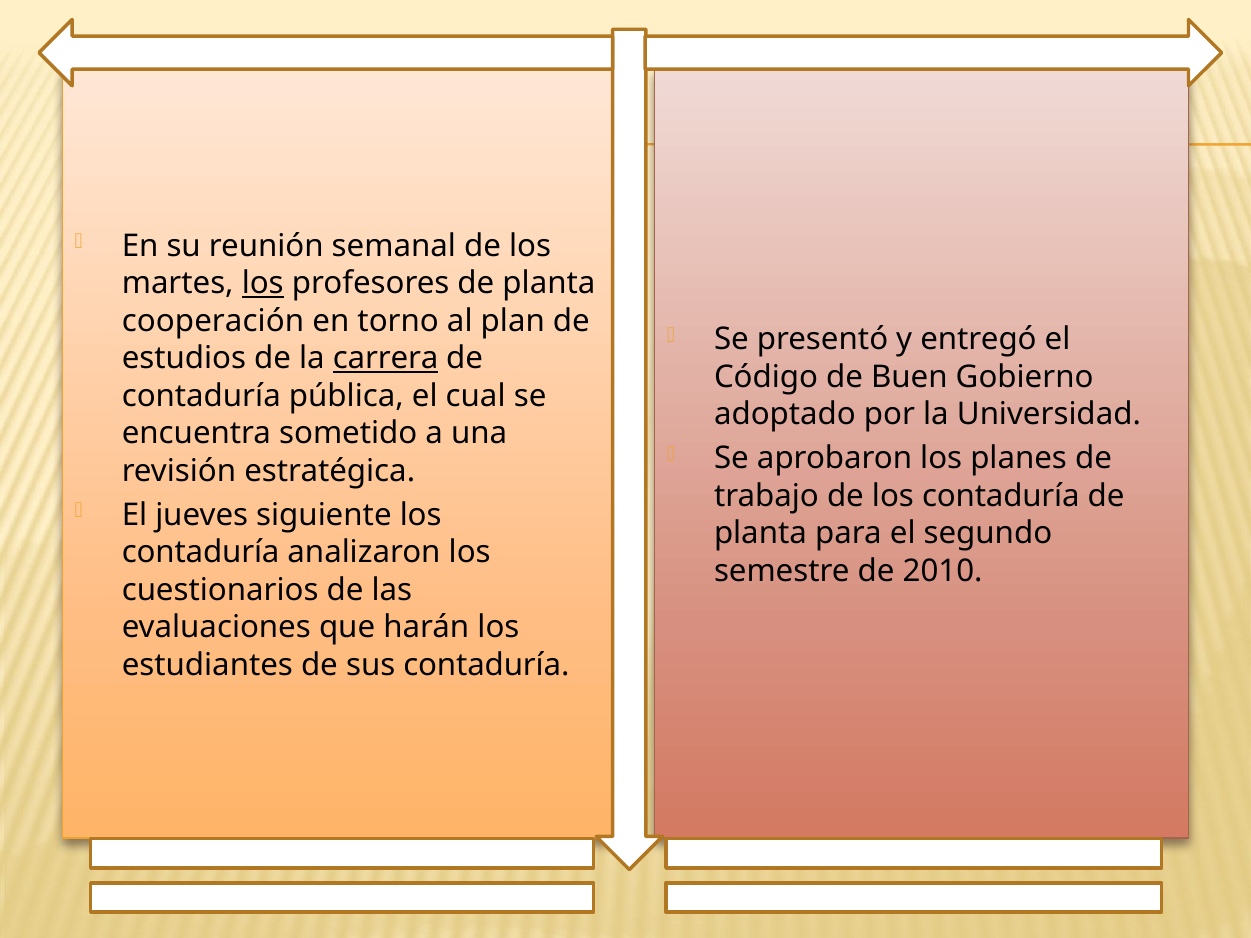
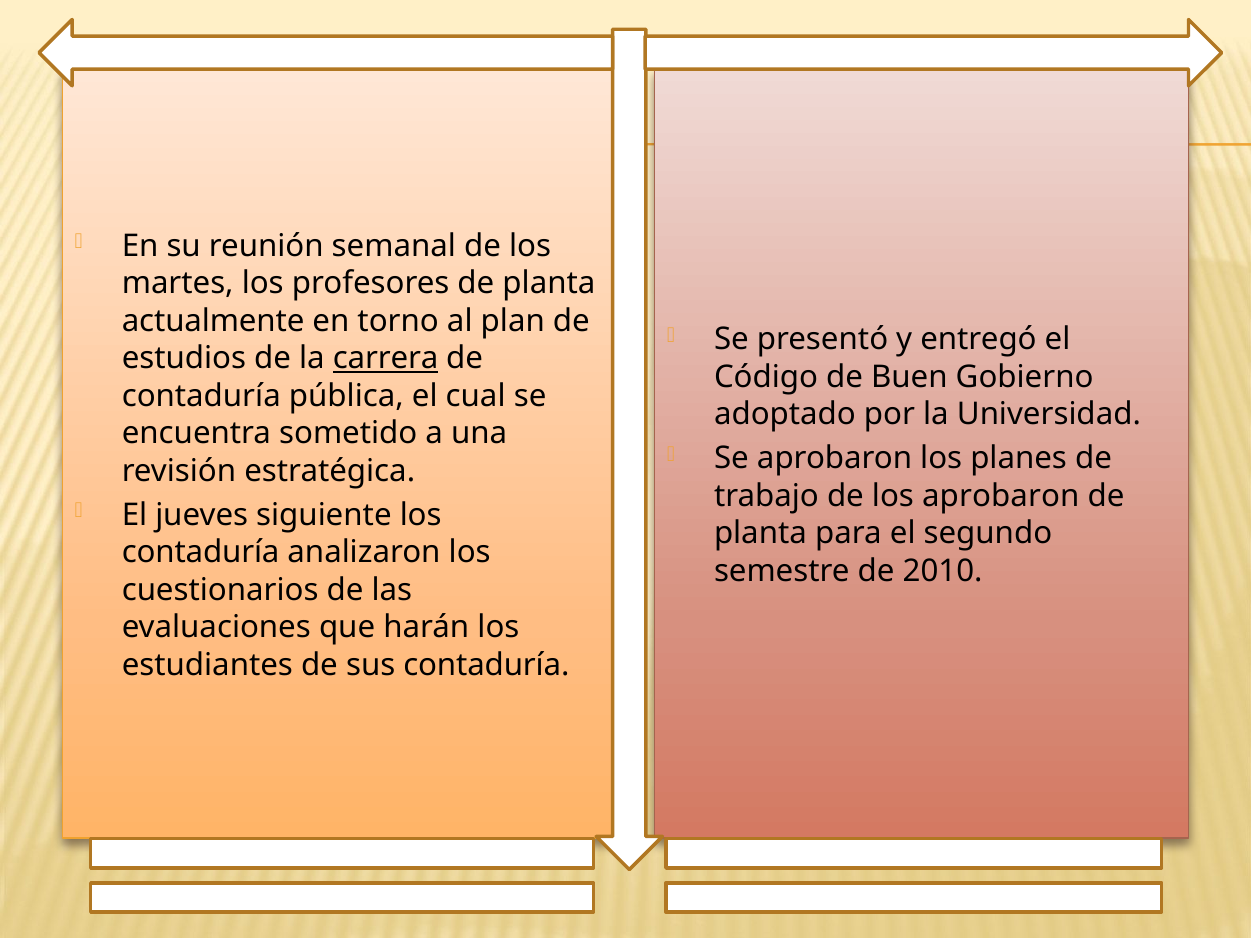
los underline: present -> none (263, 283)
cooperación: cooperación -> actualmente (213, 321)
de los contaduría: contaduría -> aprobaron (1001, 496)
